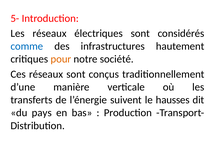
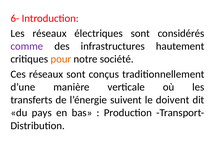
5-: 5- -> 6- (15, 18)
comme colour: blue -> purple (27, 46)
hausses: hausses -> doivent (173, 100)
